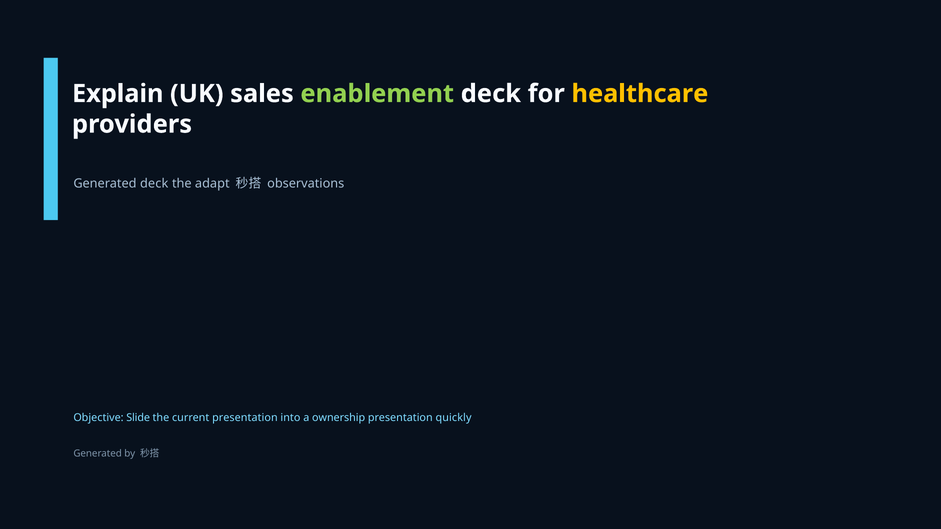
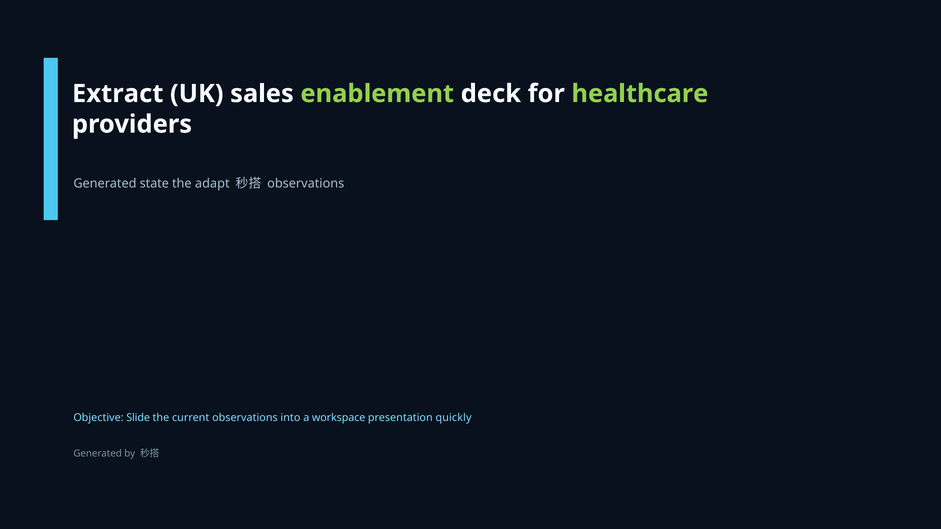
Explain: Explain -> Extract (118, 94)
healthcare colour: yellow -> light green (640, 94)
Generated deck: deck -> state (154, 184)
current presentation: presentation -> observations (245, 418)
ownership: ownership -> workspace (339, 418)
